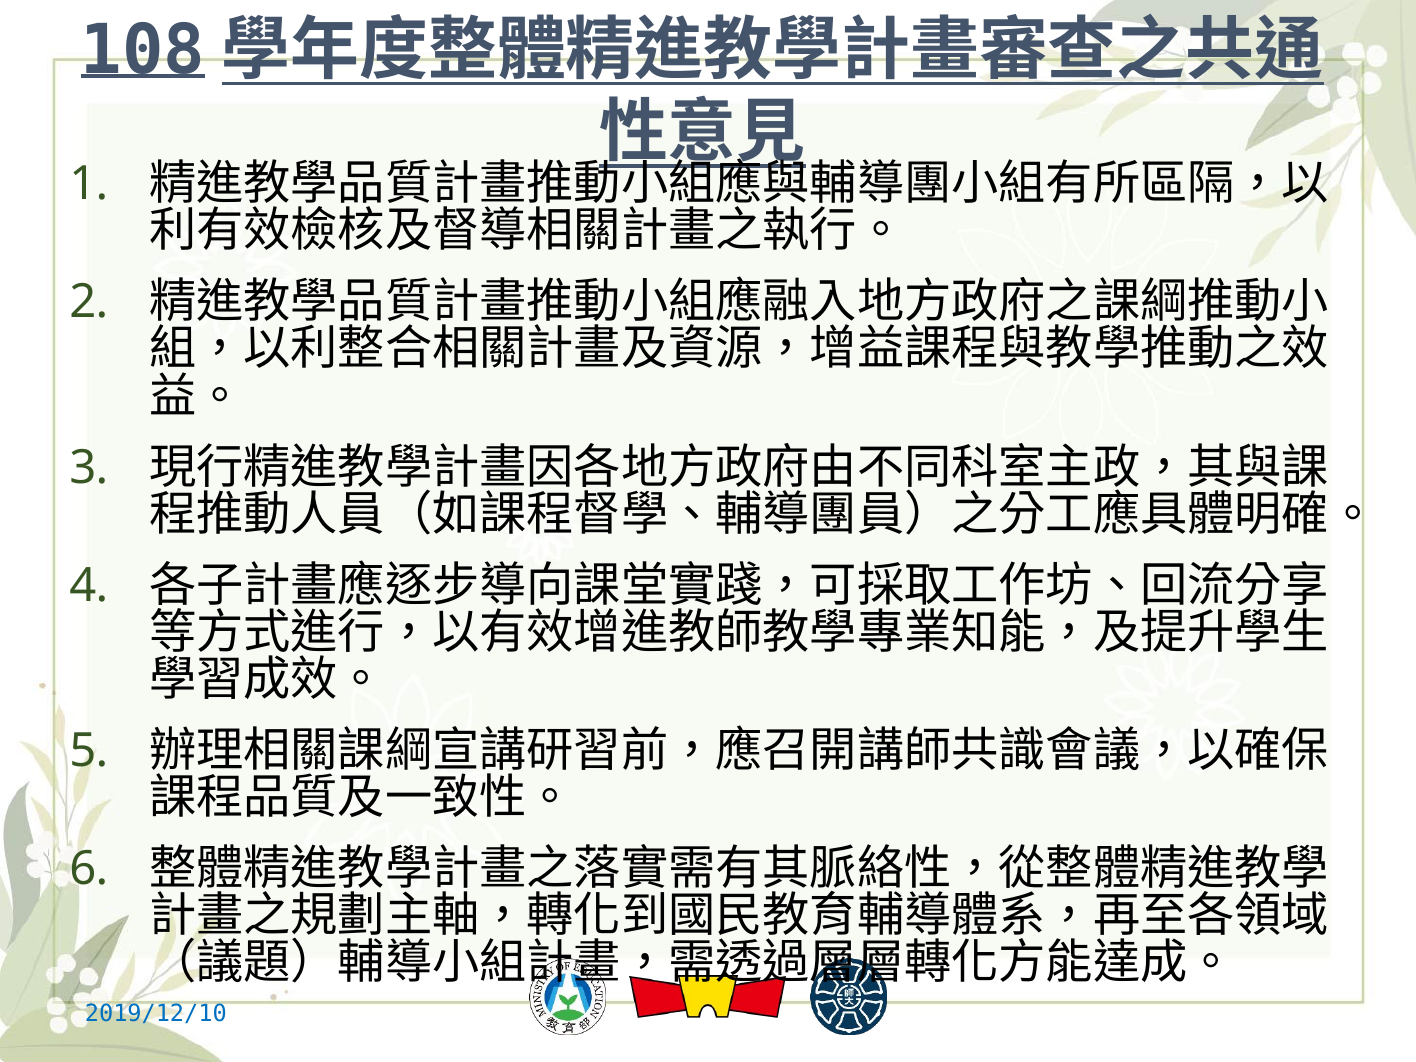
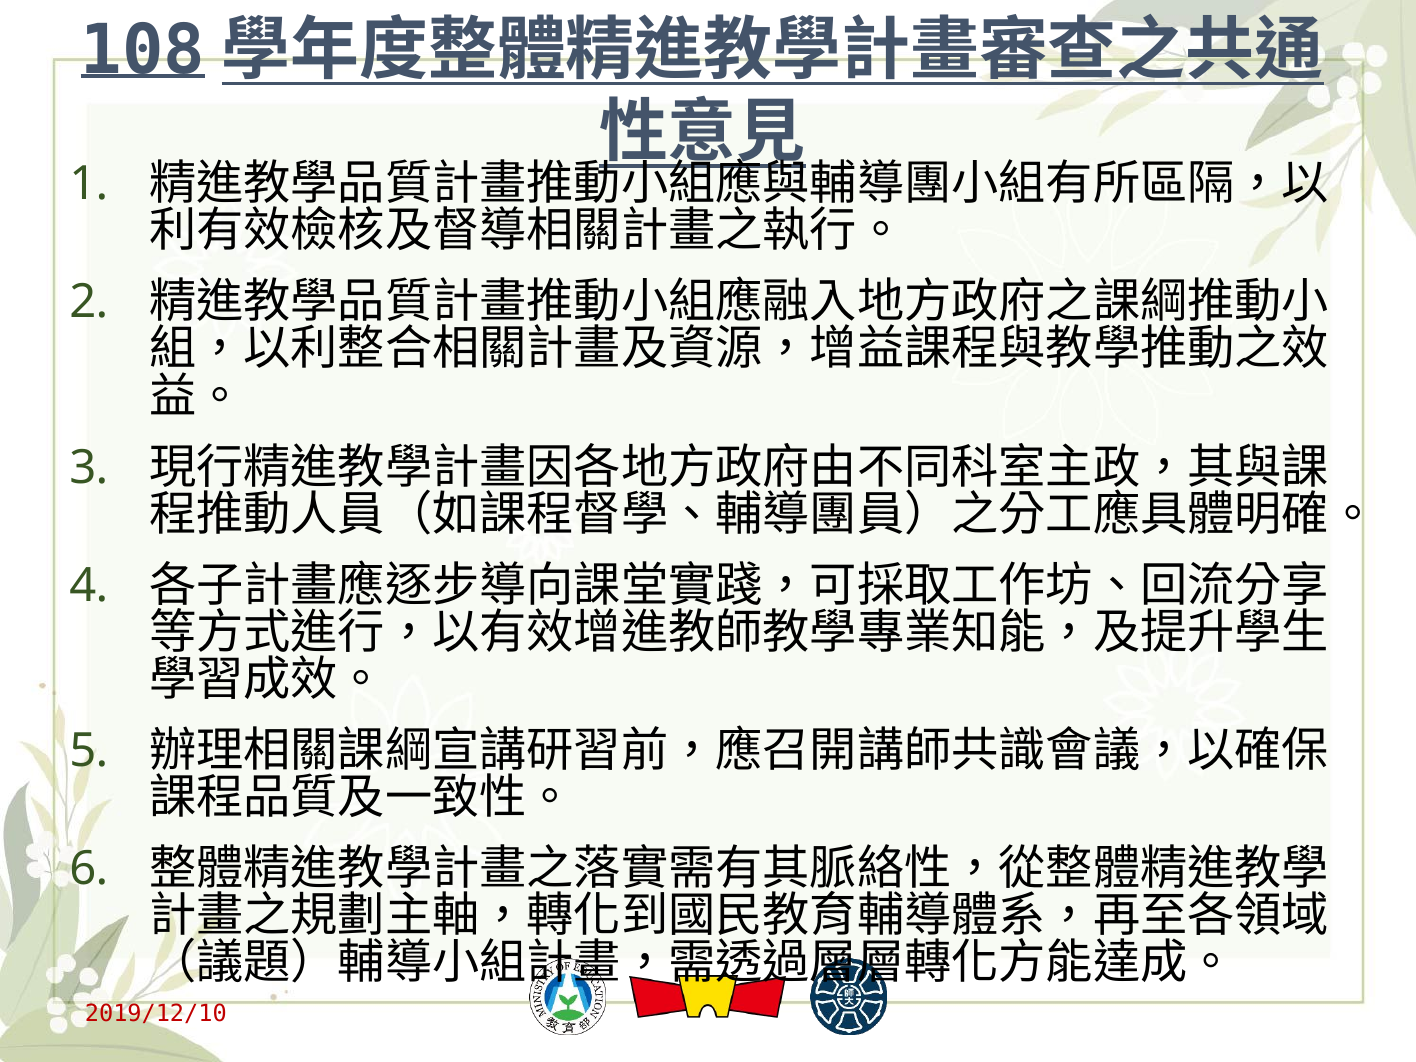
2019/12/10 colour: blue -> red (156, 1014)
